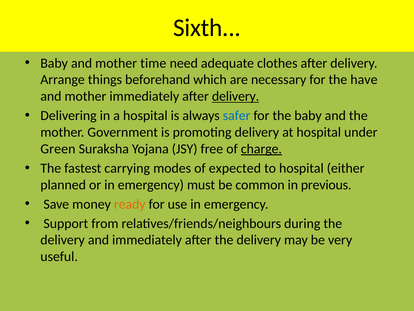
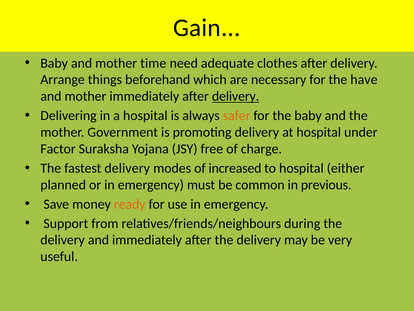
Sixth: Sixth -> Gain (207, 28)
safer colour: blue -> orange (237, 116)
Green: Green -> Factor (58, 149)
charge underline: present -> none (261, 149)
fastest carrying: carrying -> delivery (127, 168)
expected: expected -> increased (235, 168)
